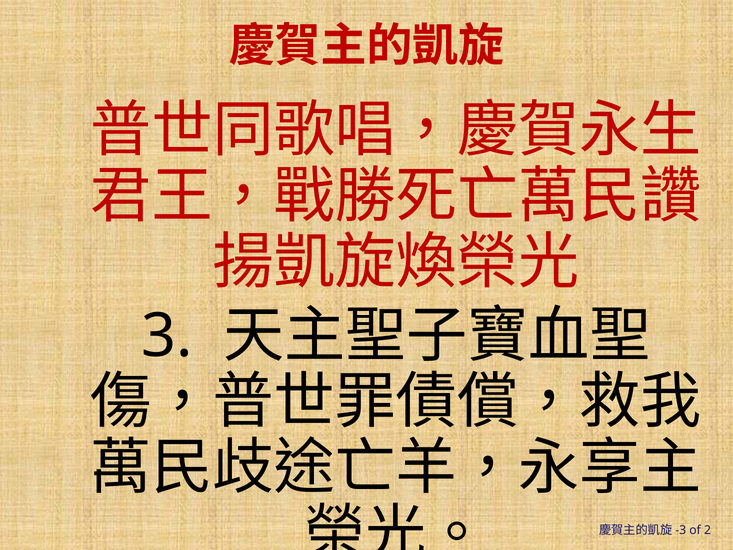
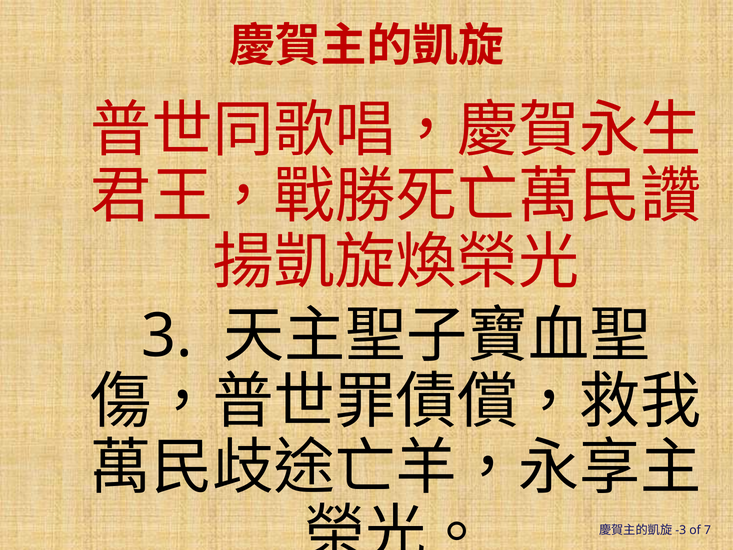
2: 2 -> 7 (708, 530)
